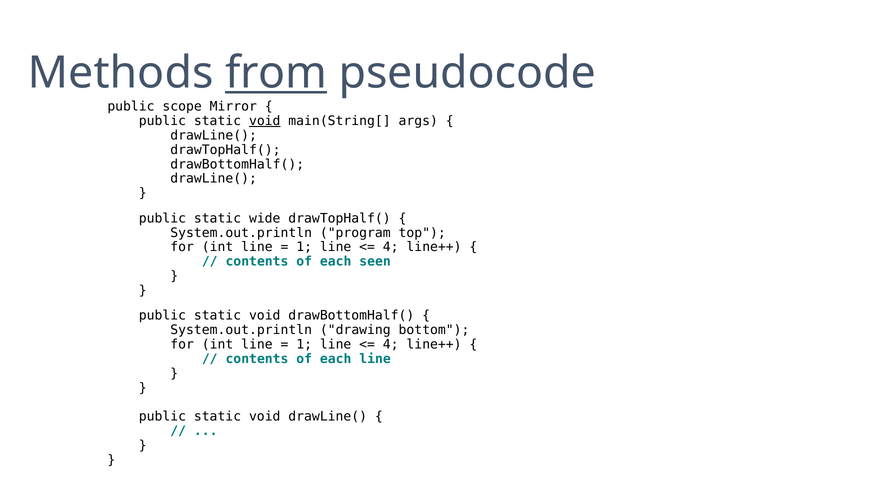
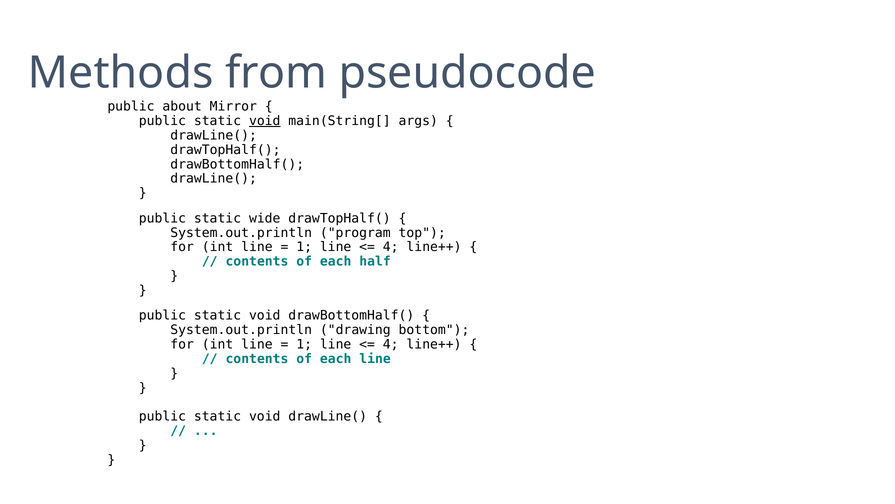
from underline: present -> none (276, 73)
scope: scope -> about (182, 106)
seen: seen -> half (375, 261)
